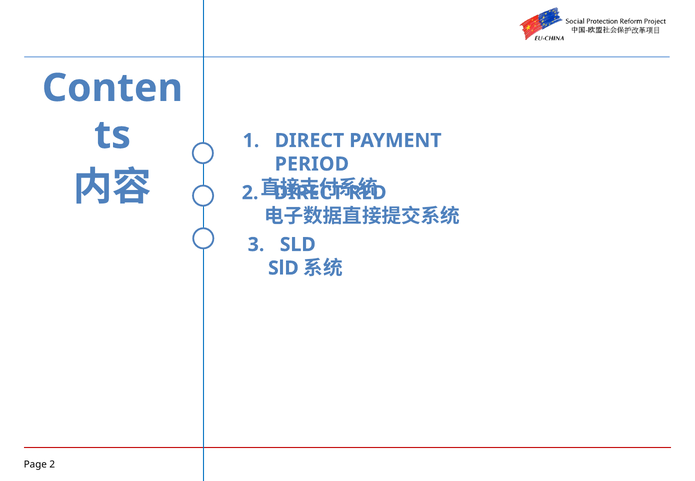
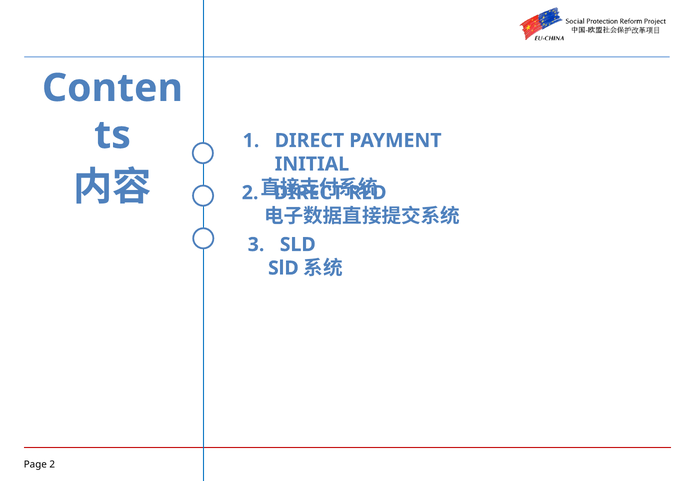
PERIOD: PERIOD -> INITIAL (312, 164)
